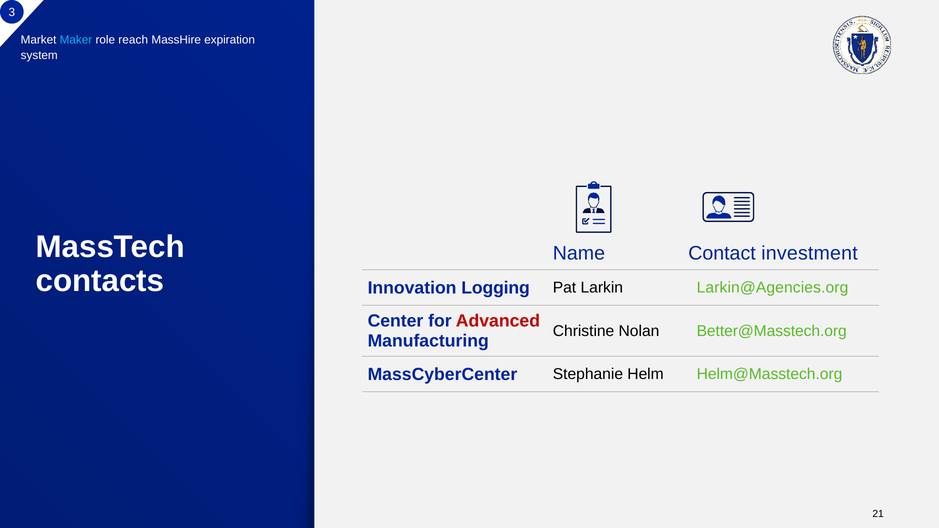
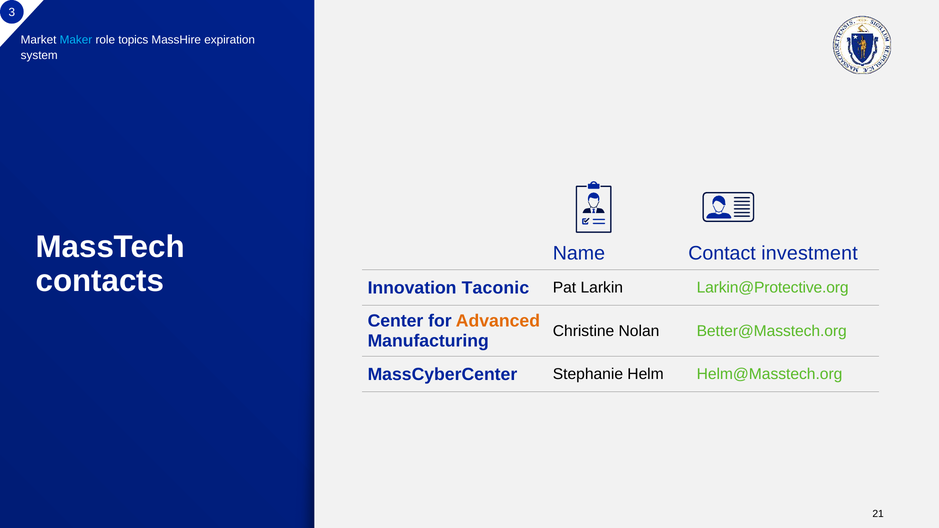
reach: reach -> topics (133, 40)
Logging: Logging -> Taconic (495, 288)
Larkin@Agencies.org: Larkin@Agencies.org -> Larkin@Protective.org (773, 288)
Advanced colour: red -> orange (498, 321)
